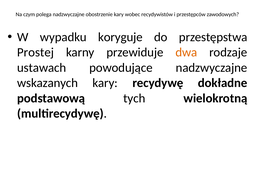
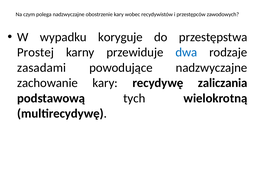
dwa colour: orange -> blue (186, 52)
ustawach: ustawach -> zasadami (42, 68)
wskazanych: wskazanych -> zachowanie (47, 83)
dokładne: dokładne -> zaliczania (223, 83)
